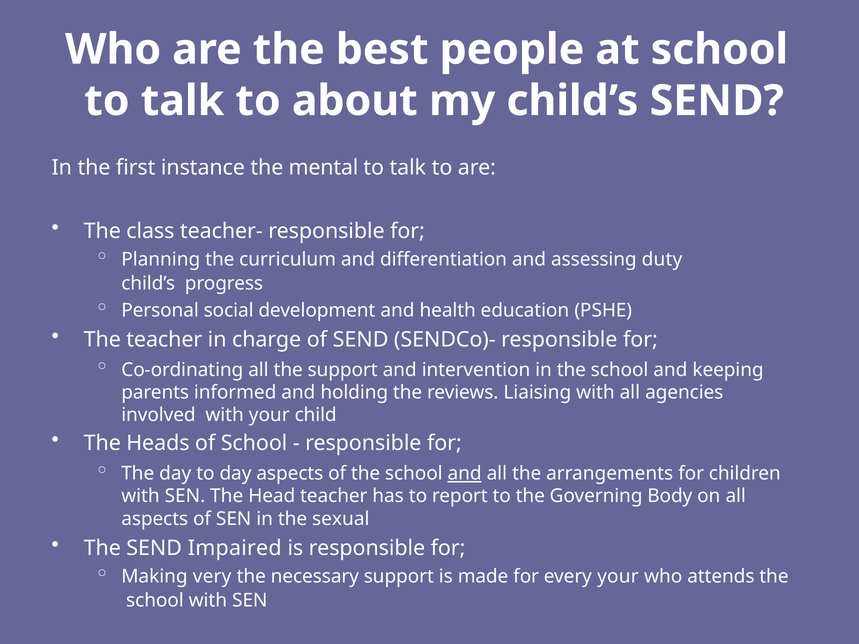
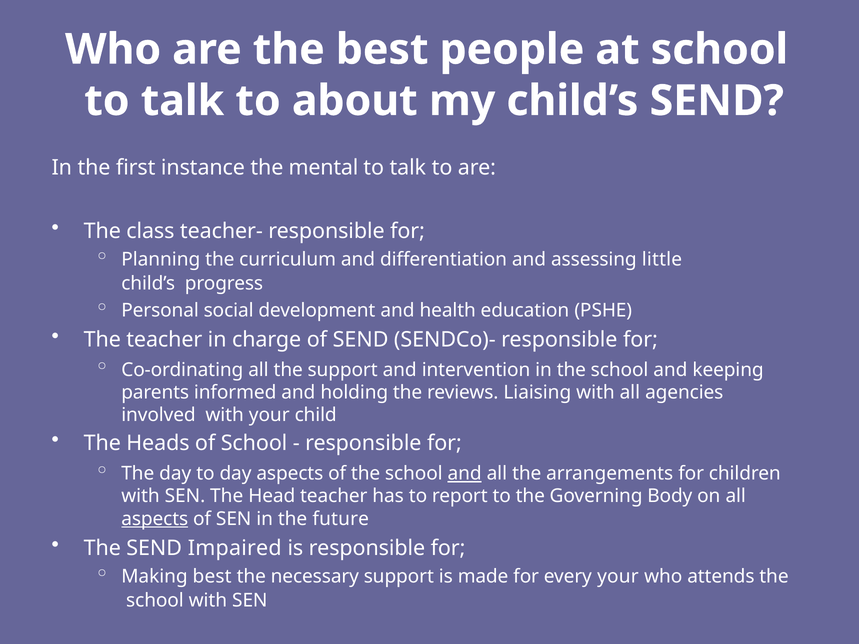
duty: duty -> little (662, 260)
aspects underline: none -> present (155, 519)
sexual: sexual -> future (341, 519)
Making very: very -> best (212, 577)
